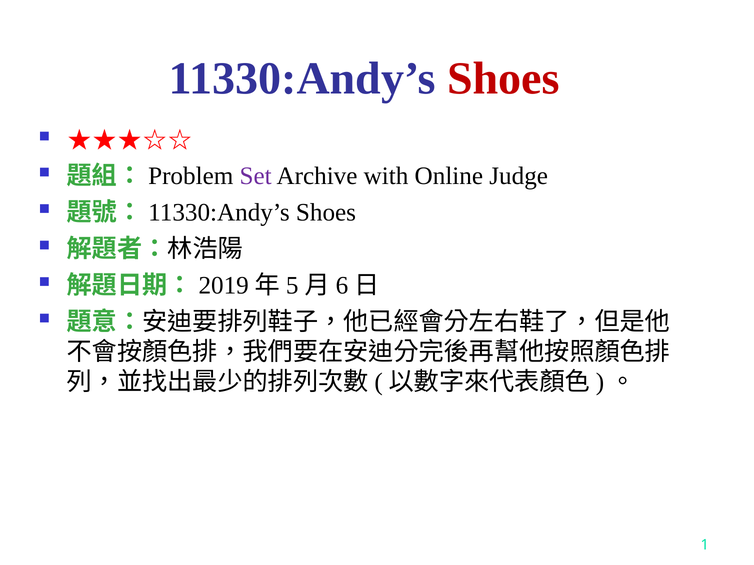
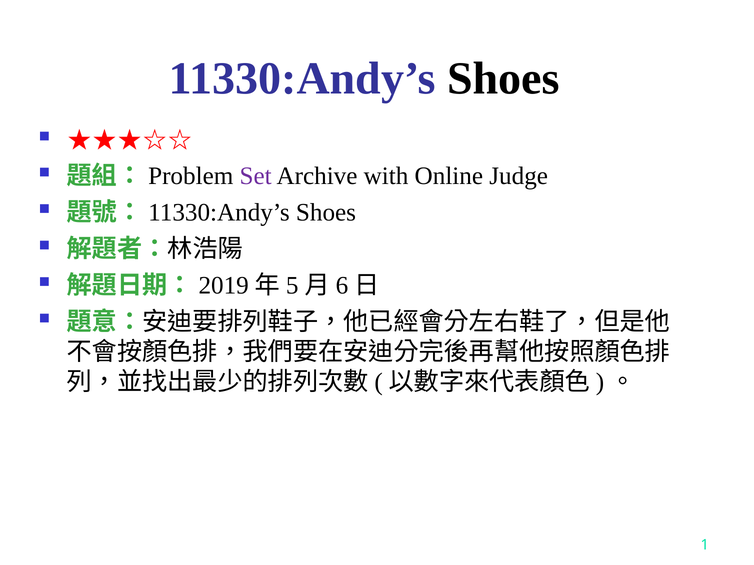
Shoes colour: red -> black (503, 79)
